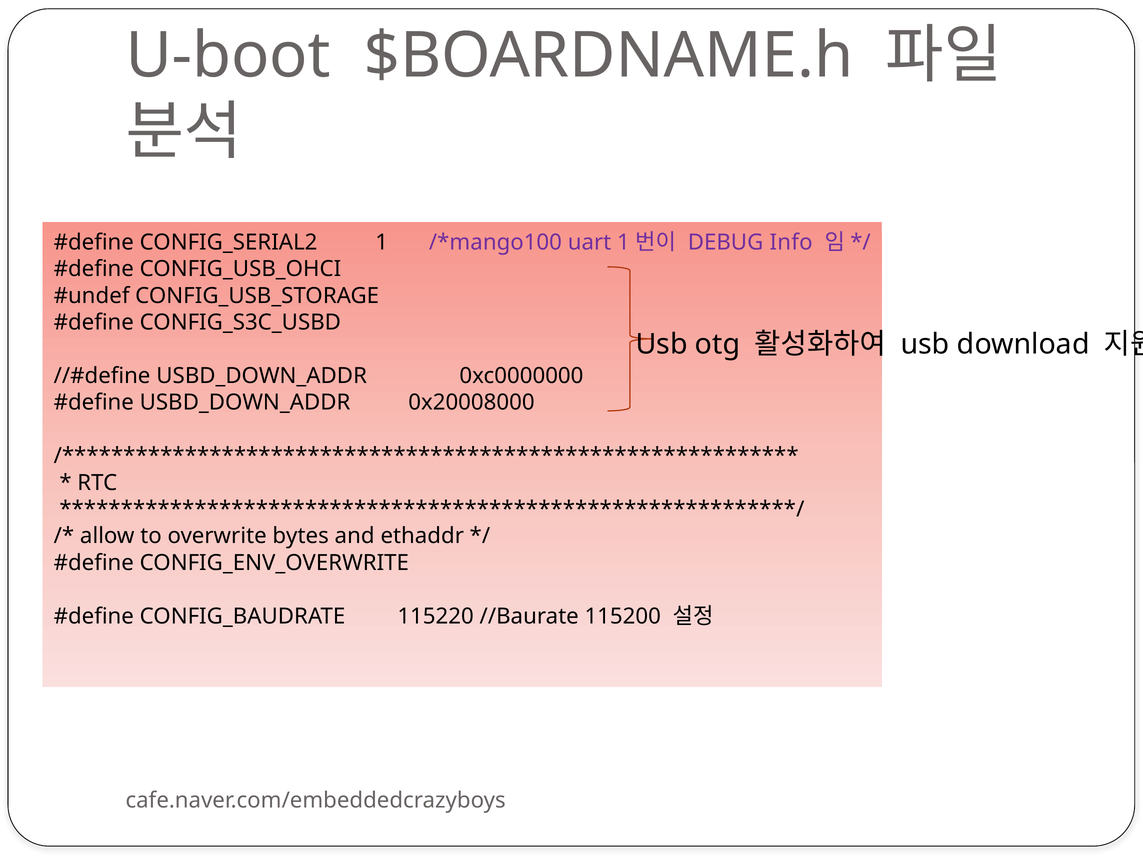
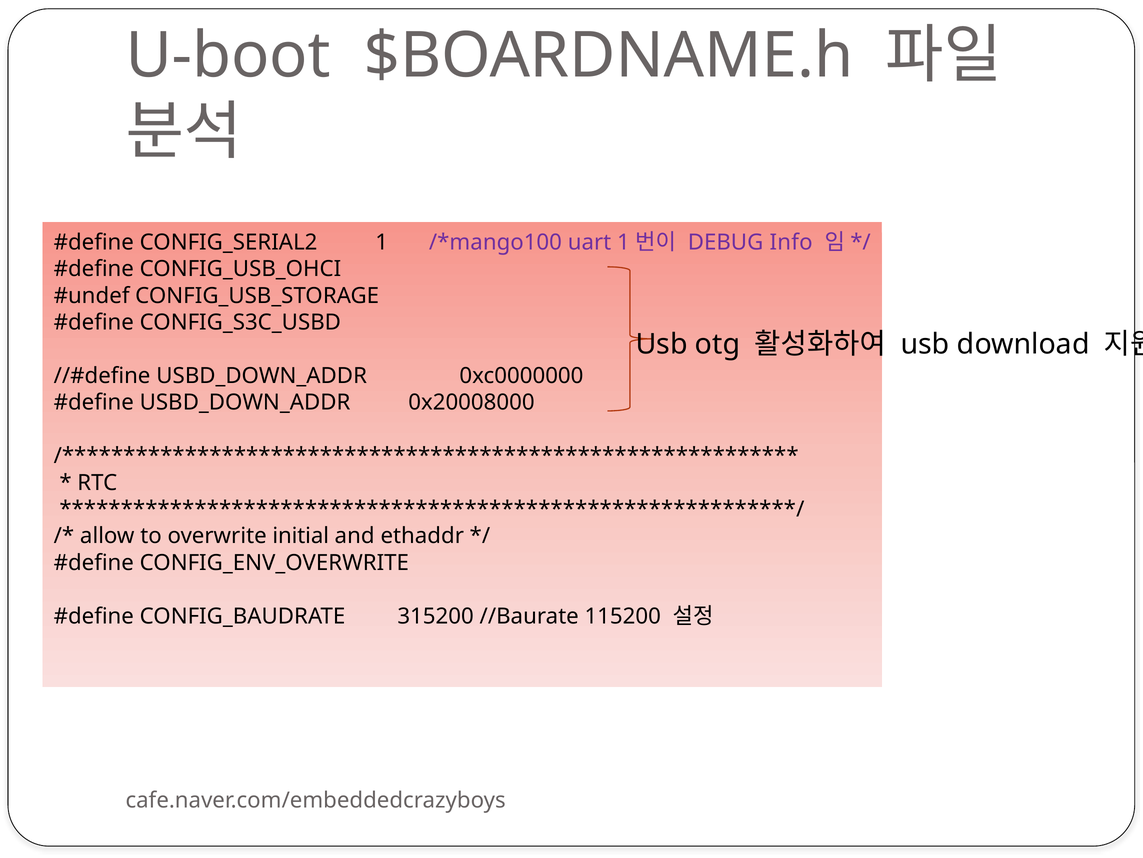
bytes: bytes -> initial (301, 536)
115220: 115220 -> 315200 (436, 616)
